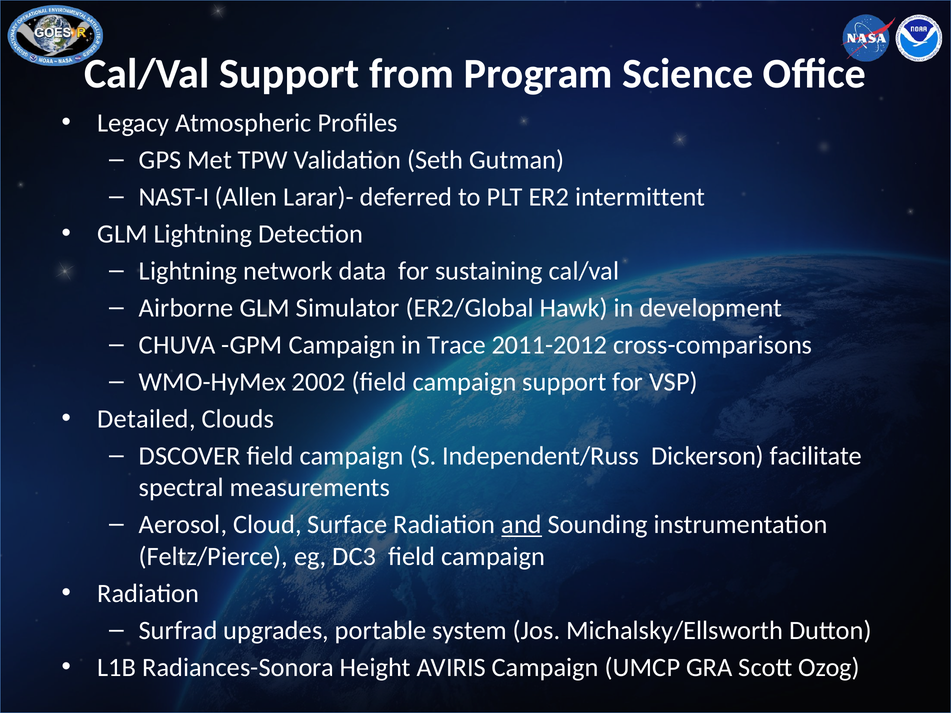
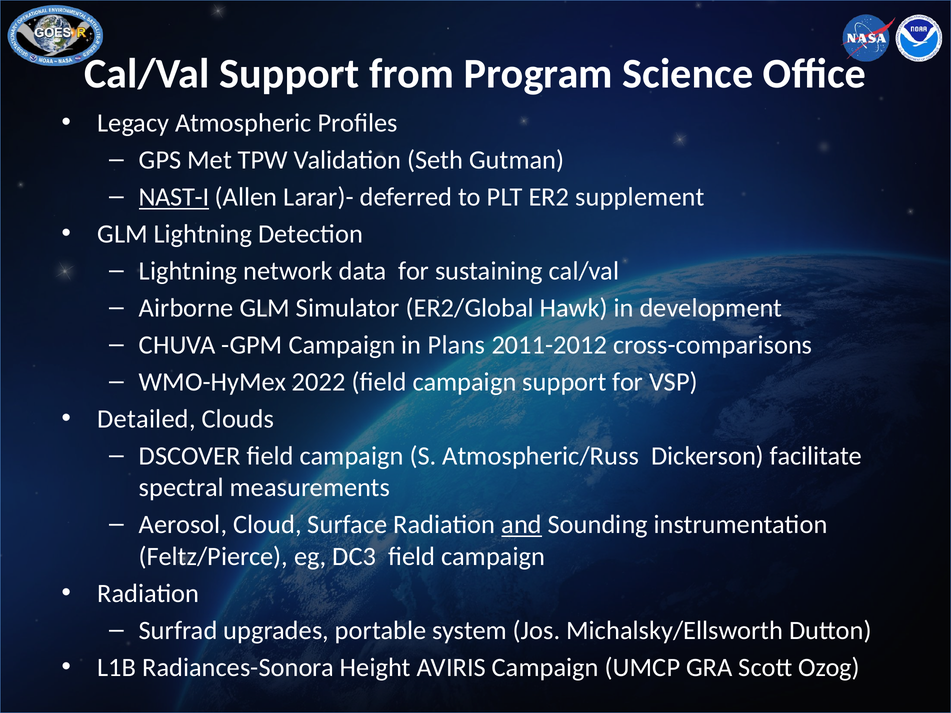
NAST-I underline: none -> present (174, 197)
intermittent: intermittent -> supplement (640, 197)
Trace: Trace -> Plans (456, 345)
2002: 2002 -> 2022 (319, 382)
Independent/Russ: Independent/Russ -> Atmospheric/Russ (541, 456)
